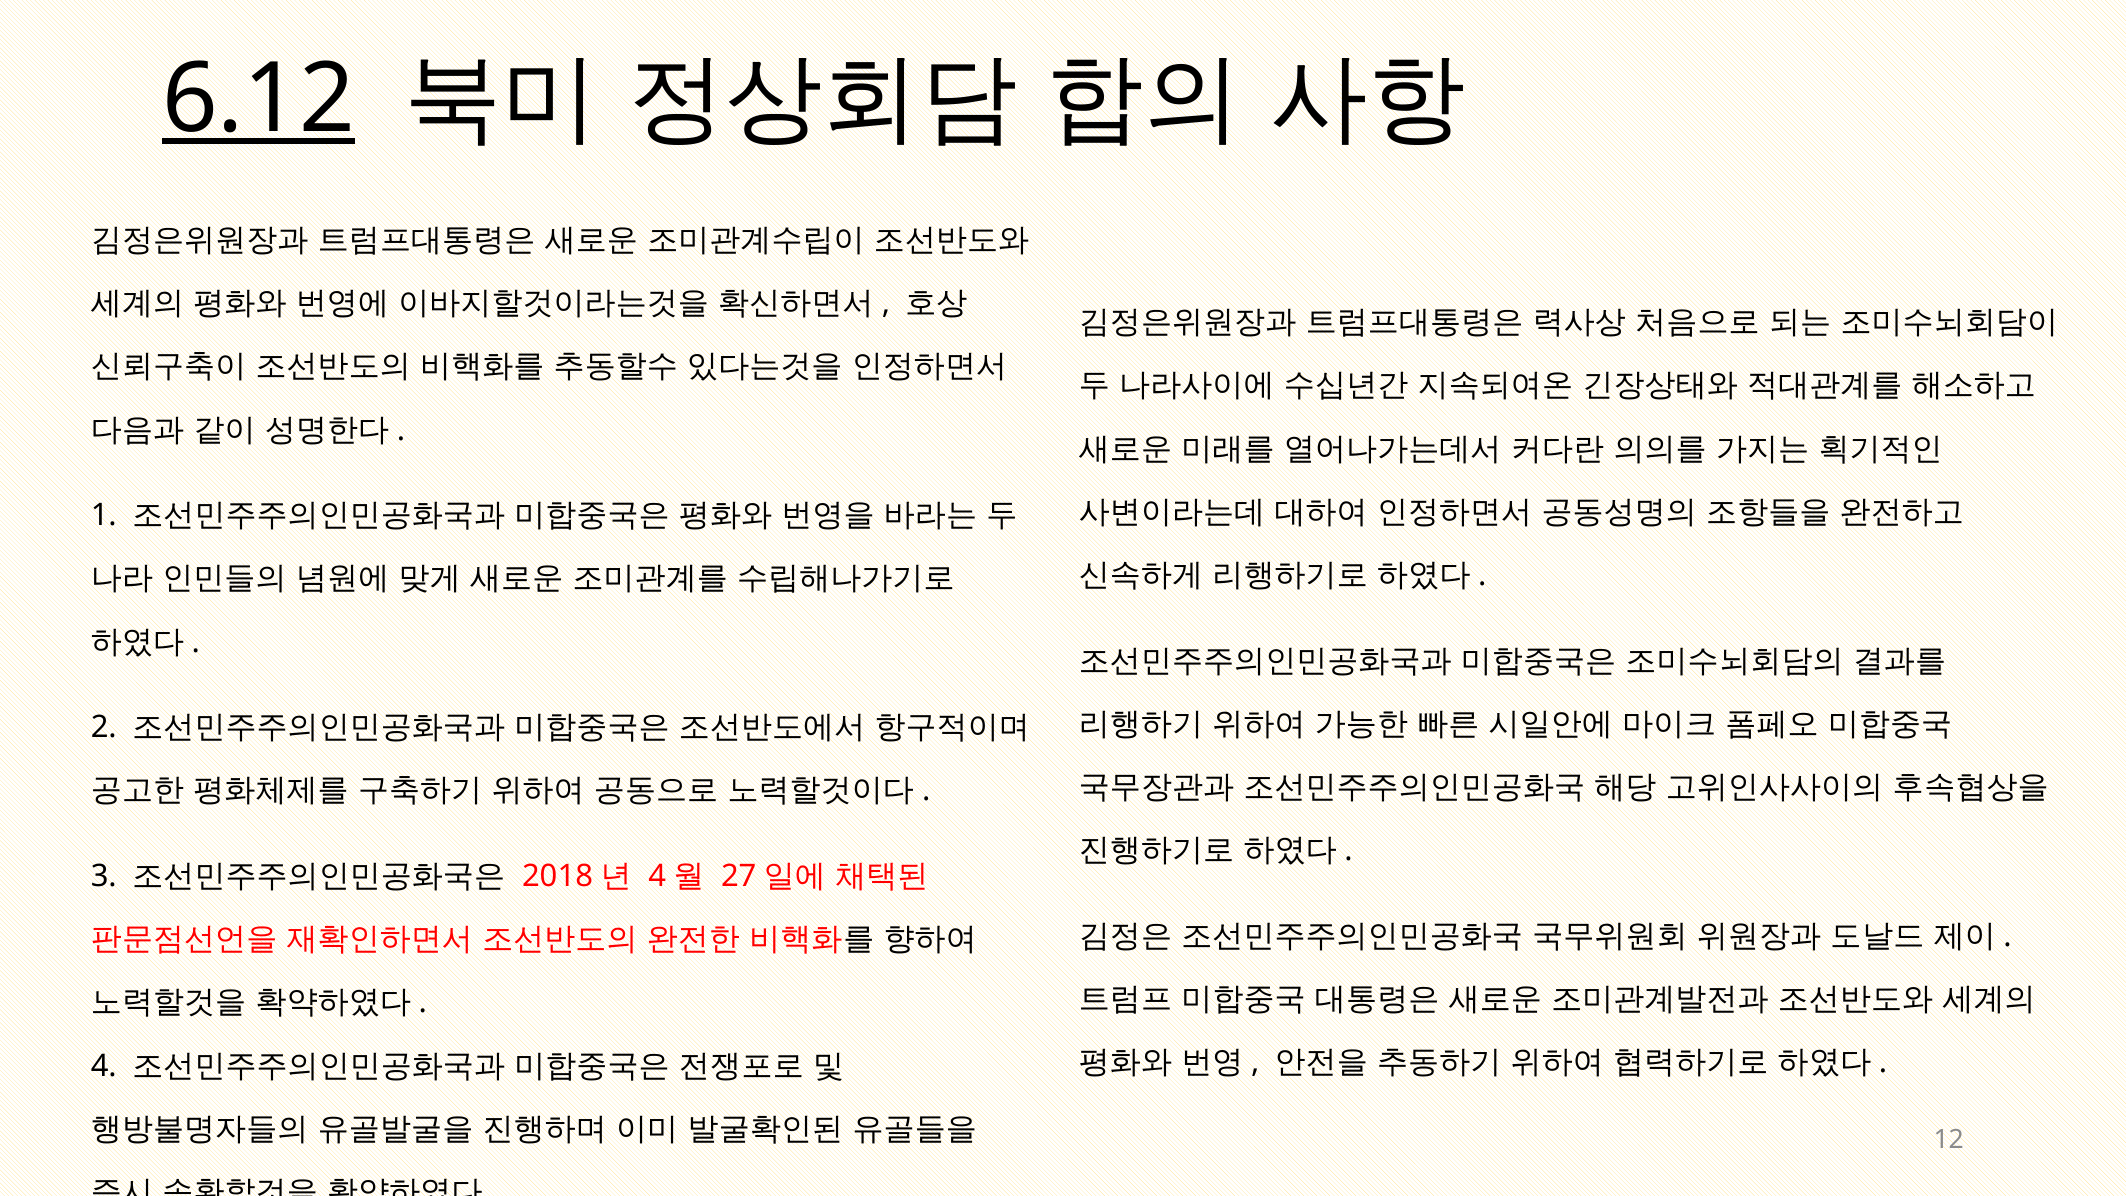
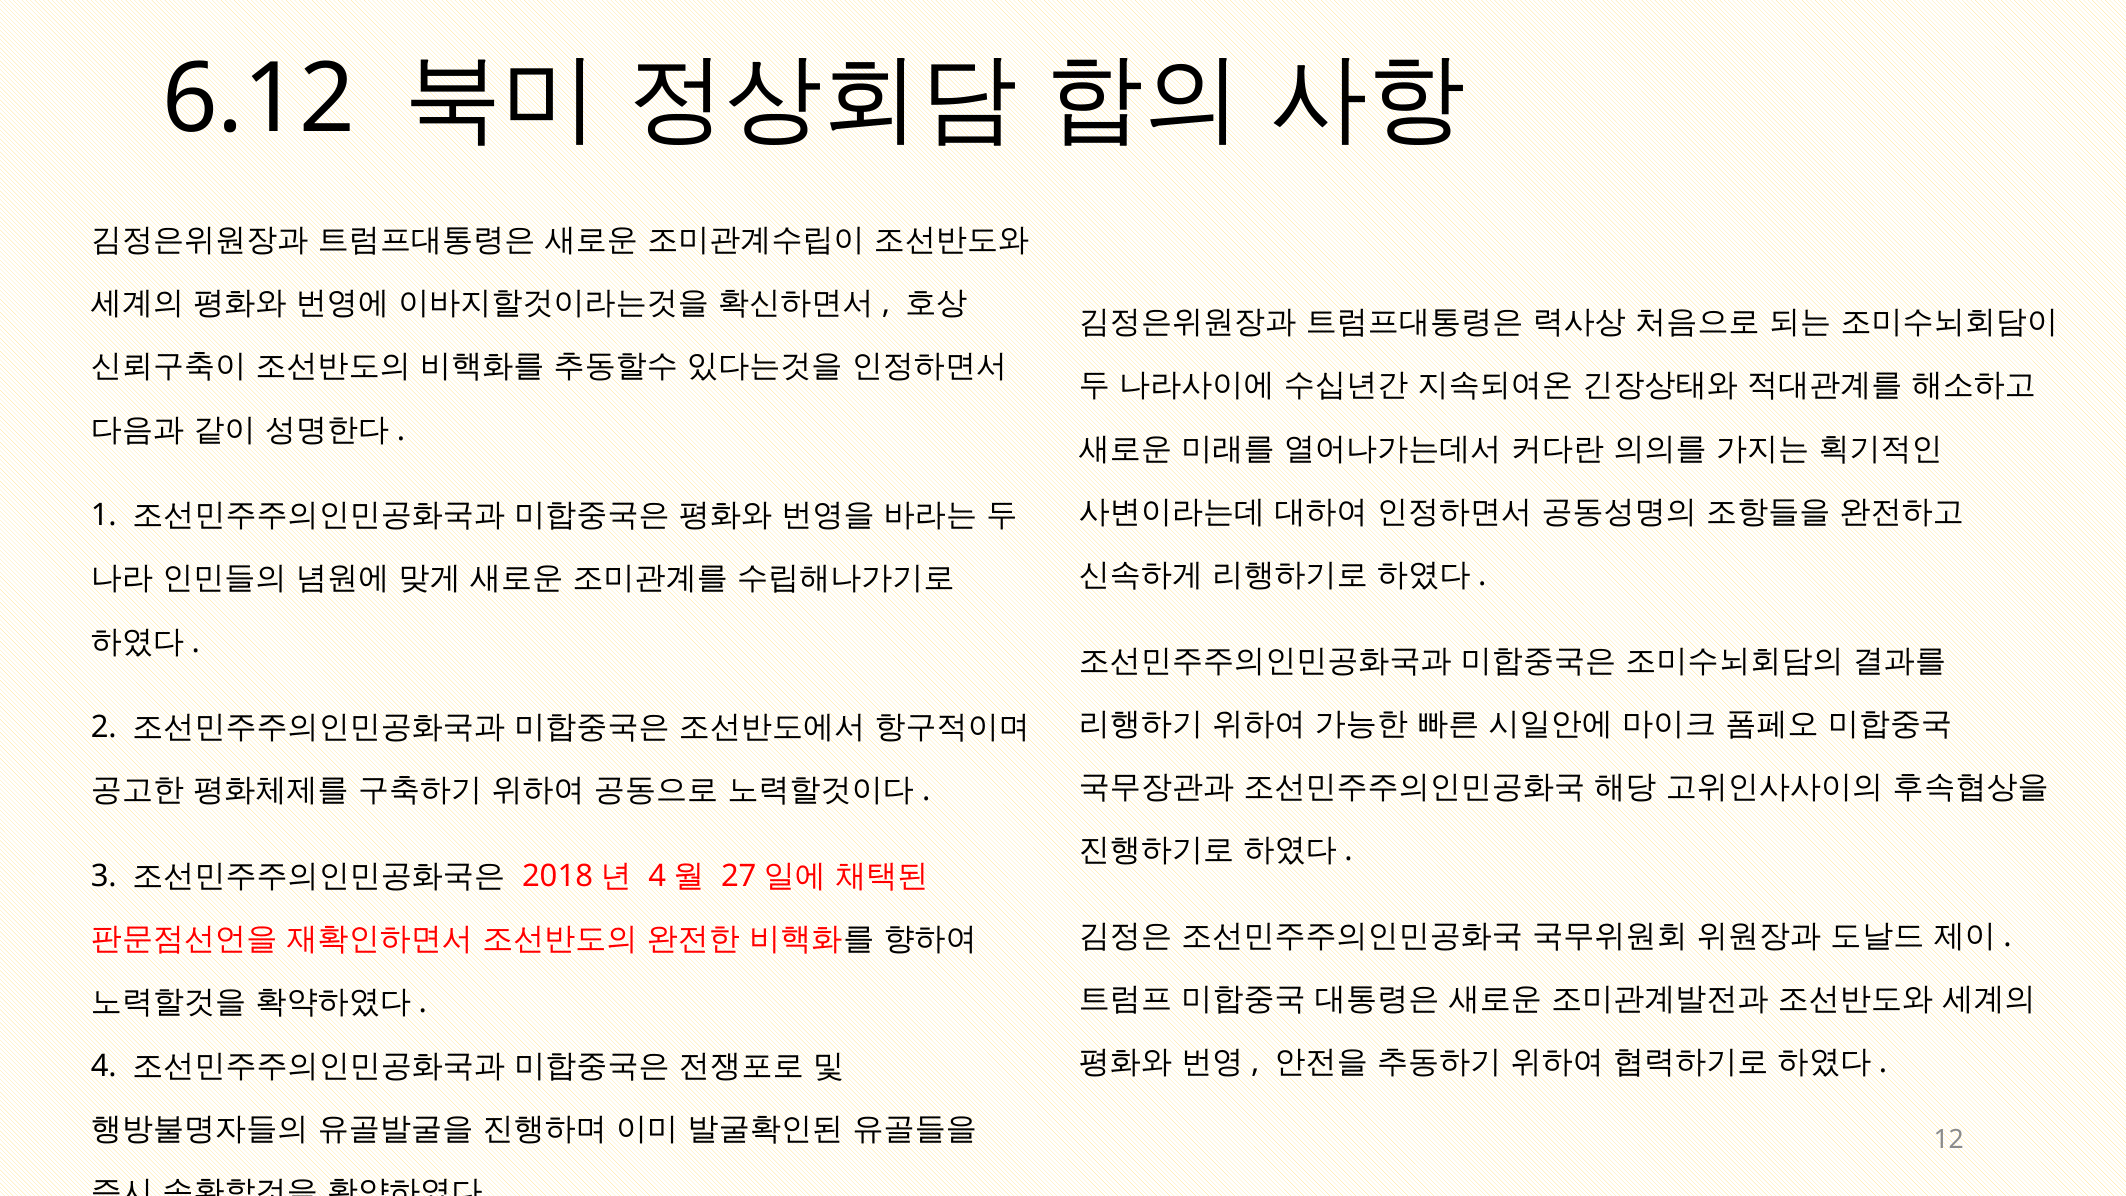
6.12 underline: present -> none (259, 99)
